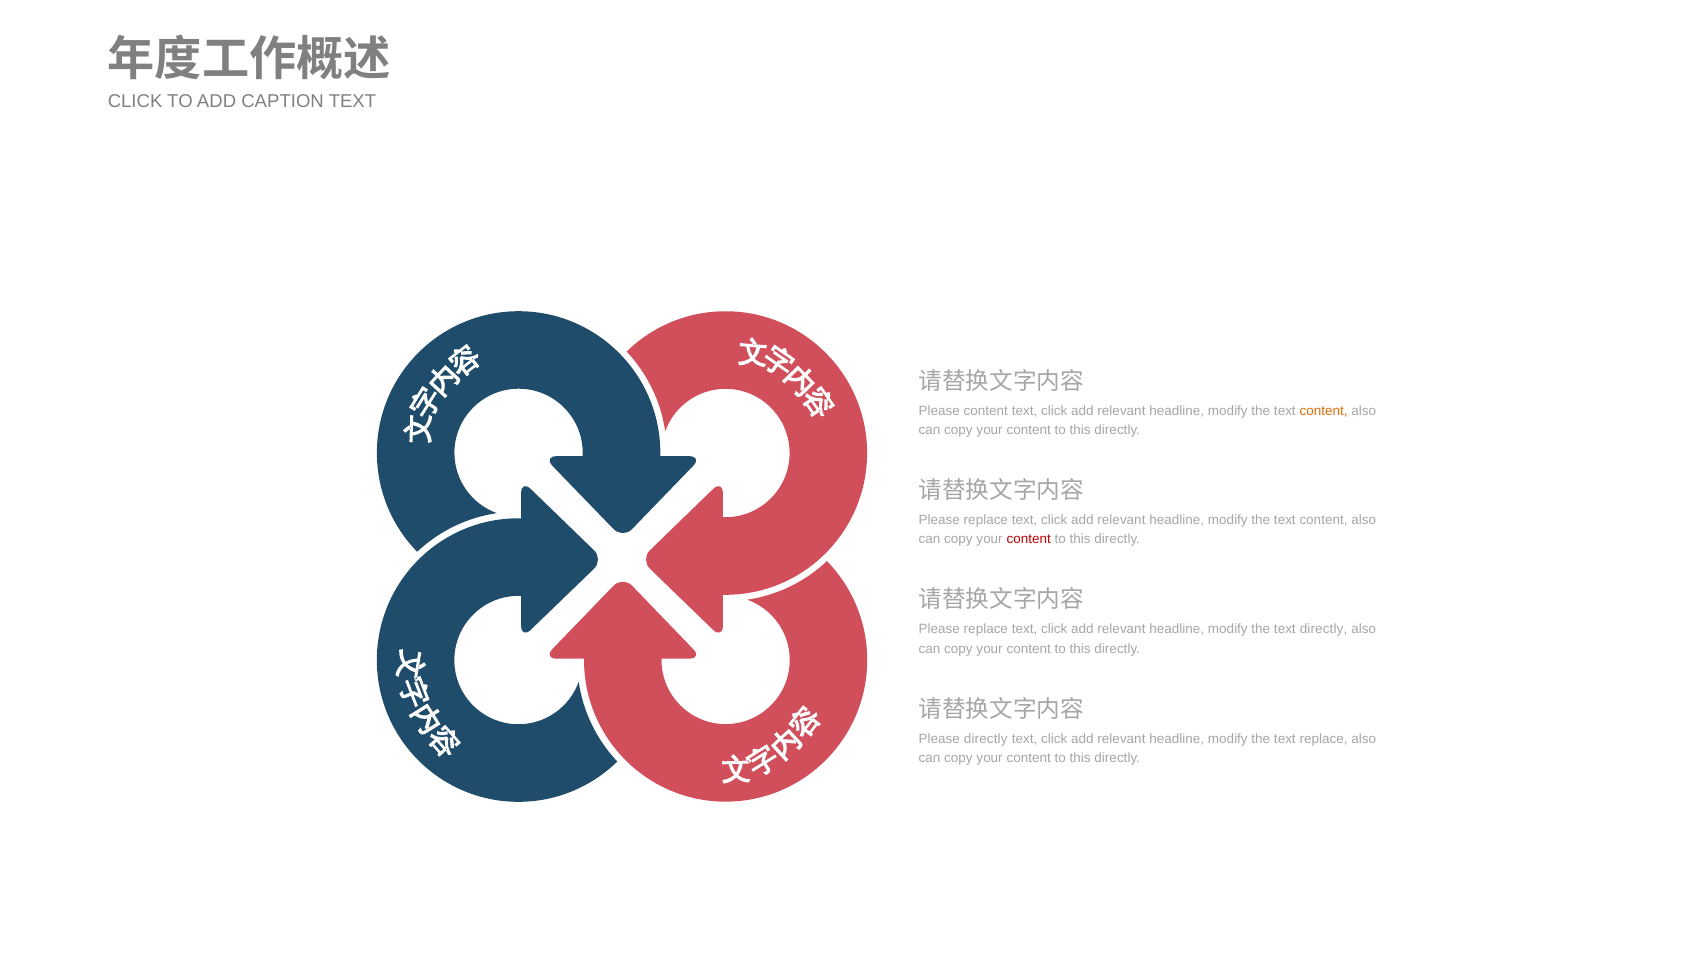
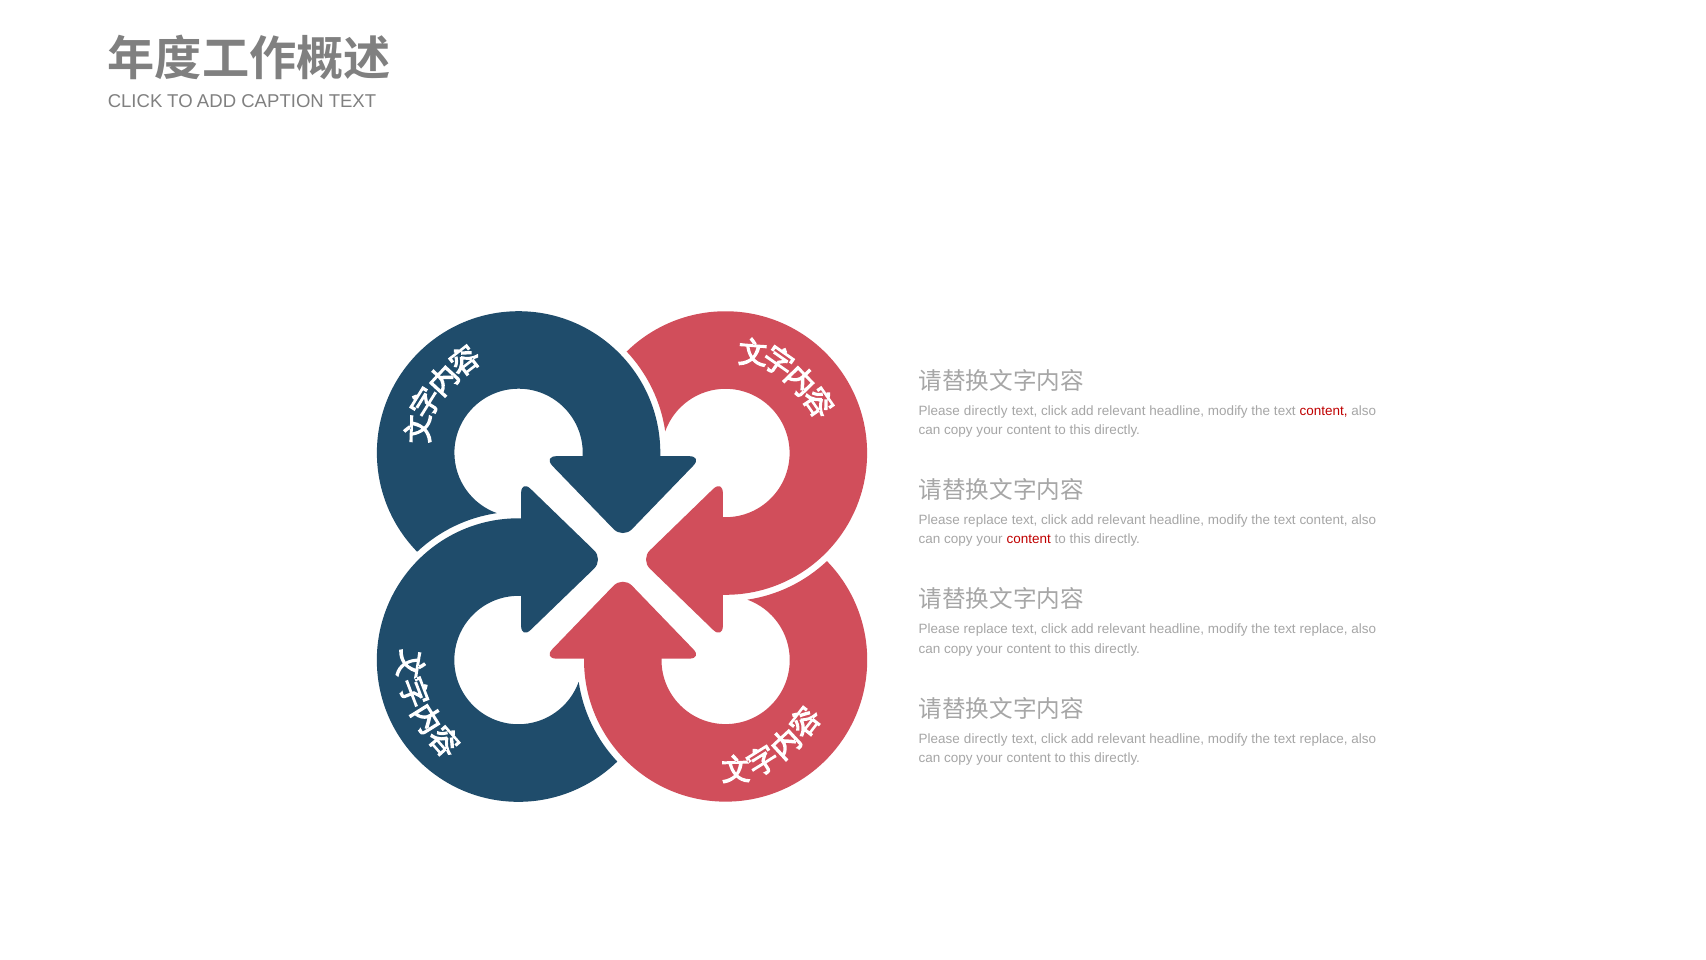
content: content -> directly (986, 411)
content colour: orange -> red (1324, 411)
directly: directly -> replace (1324, 629)
